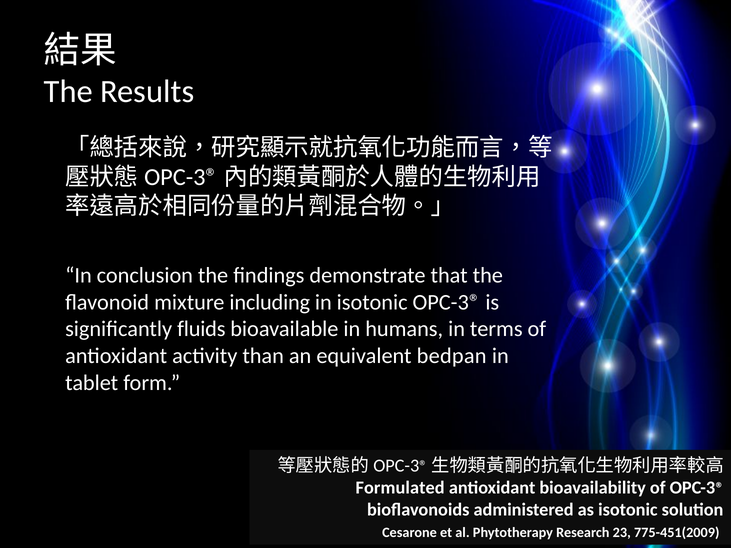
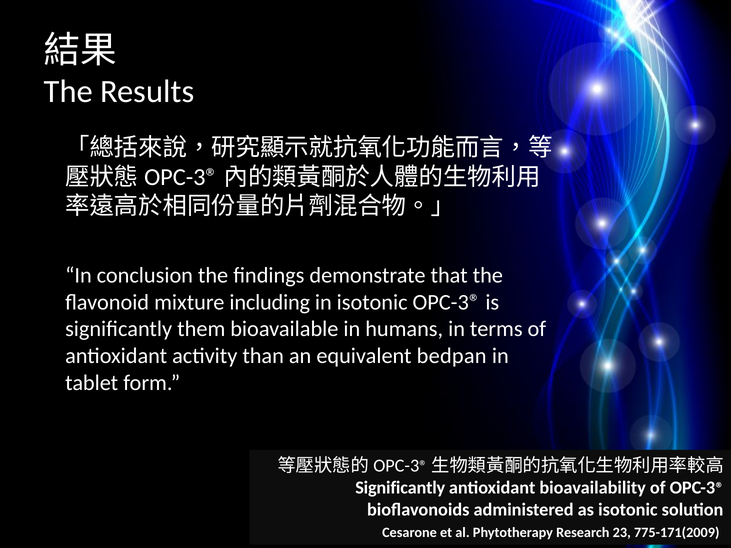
fluids: fluids -> them (201, 329)
Formulated: Formulated -> Significantly (400, 488)
775-451(2009: 775-451(2009 -> 775-171(2009 (677, 533)
